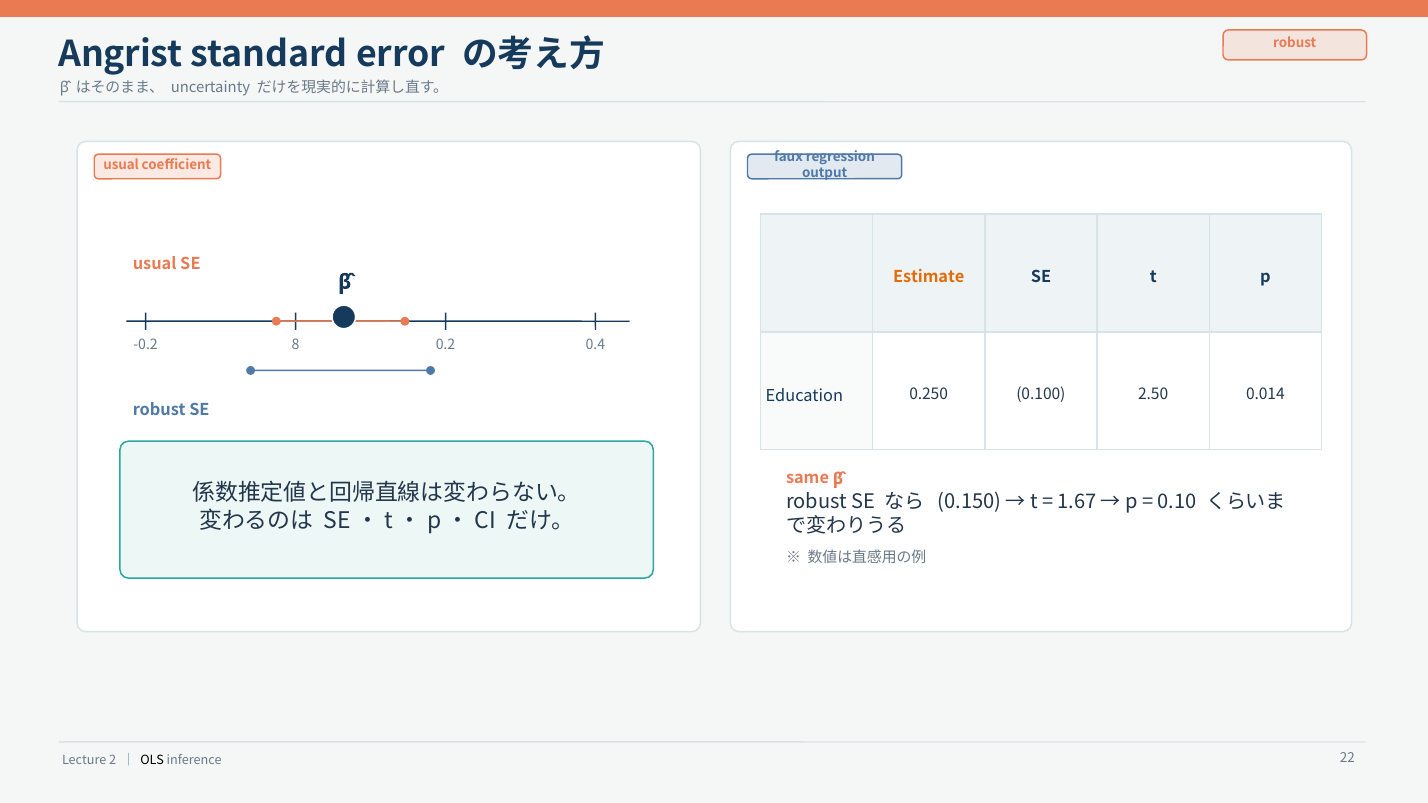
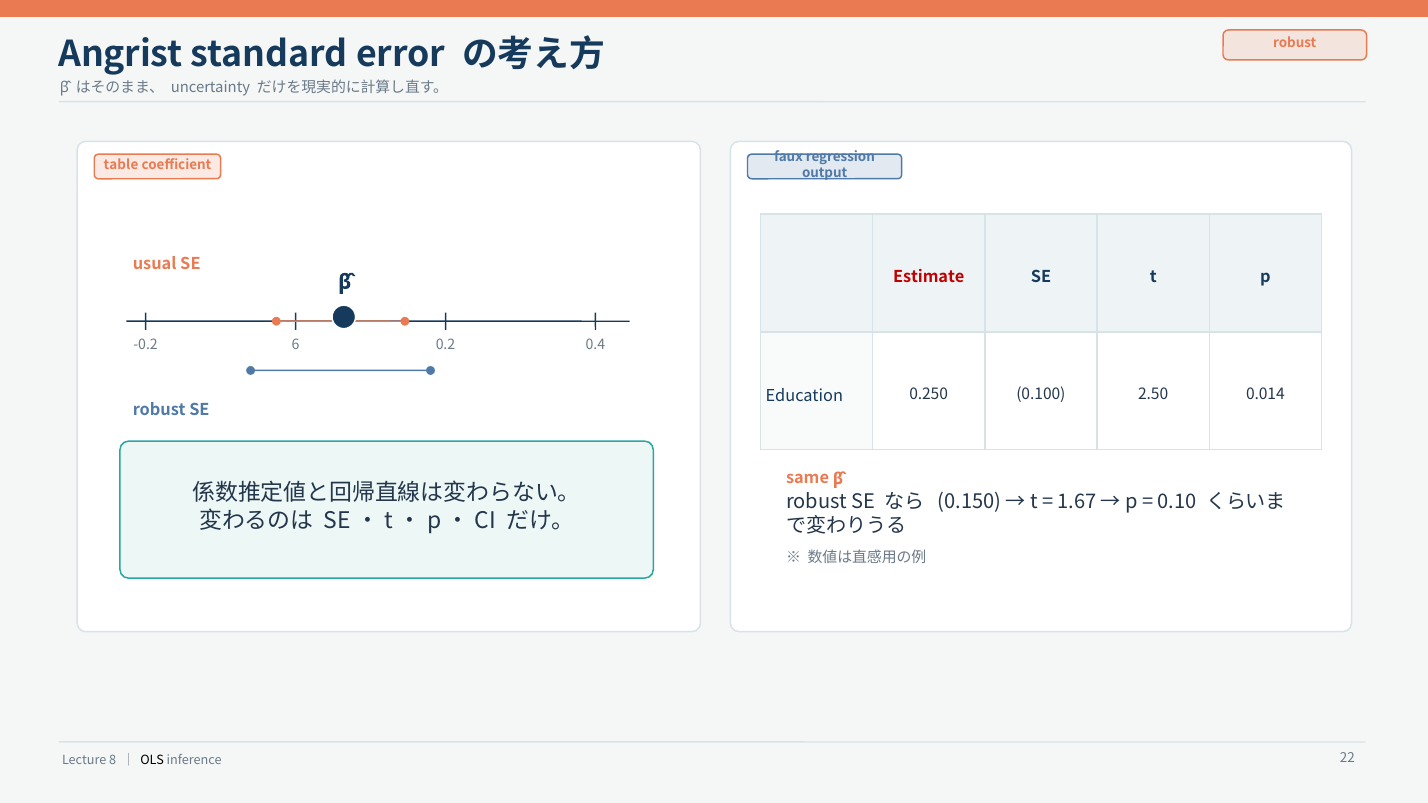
usual: usual -> table (121, 165)
Estimate colour: orange -> red (929, 277)
8: 8 -> 6 (296, 345)
2: 2 -> 8 (113, 760)
